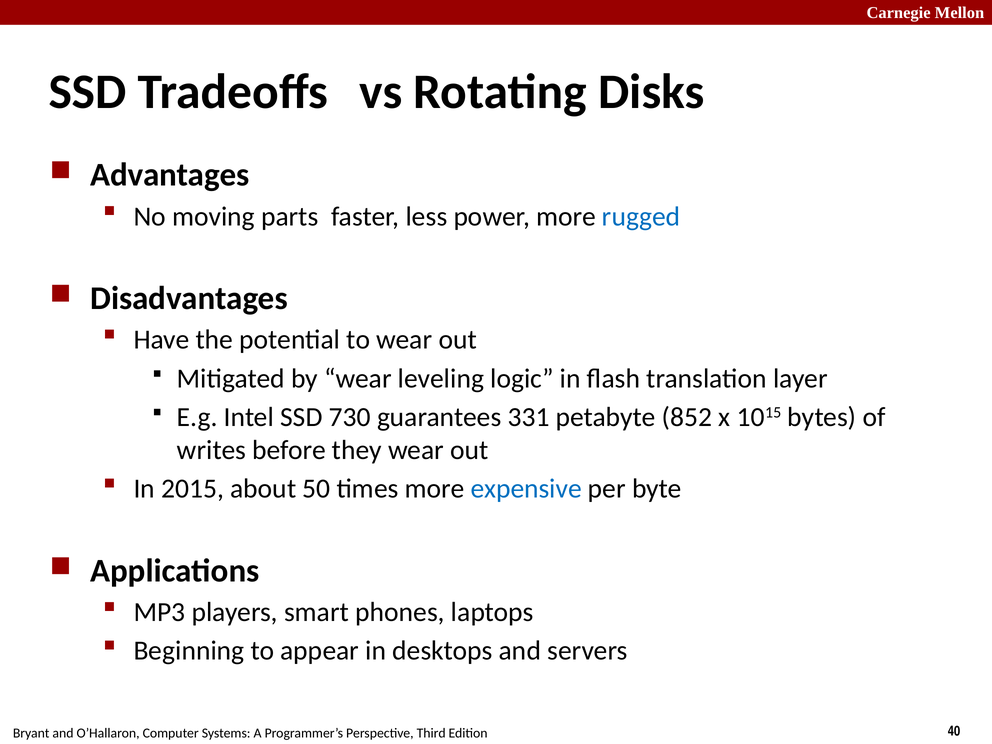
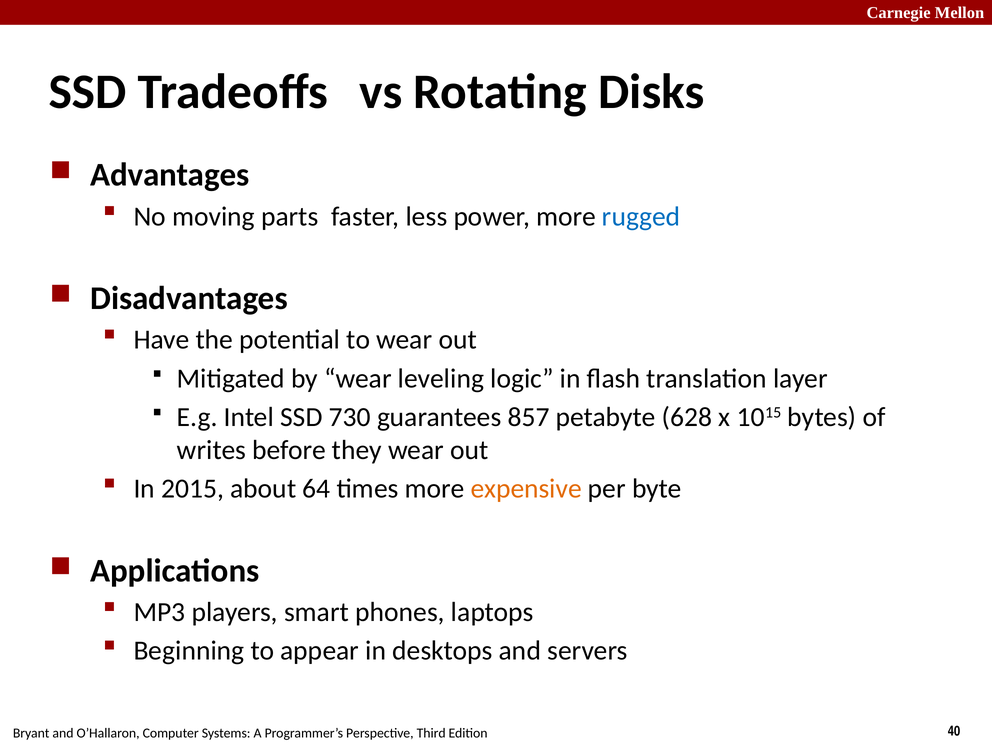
331: 331 -> 857 (529, 417)
852: 852 -> 628 (687, 417)
50: 50 -> 64 (316, 489)
expensive colour: blue -> orange (526, 489)
